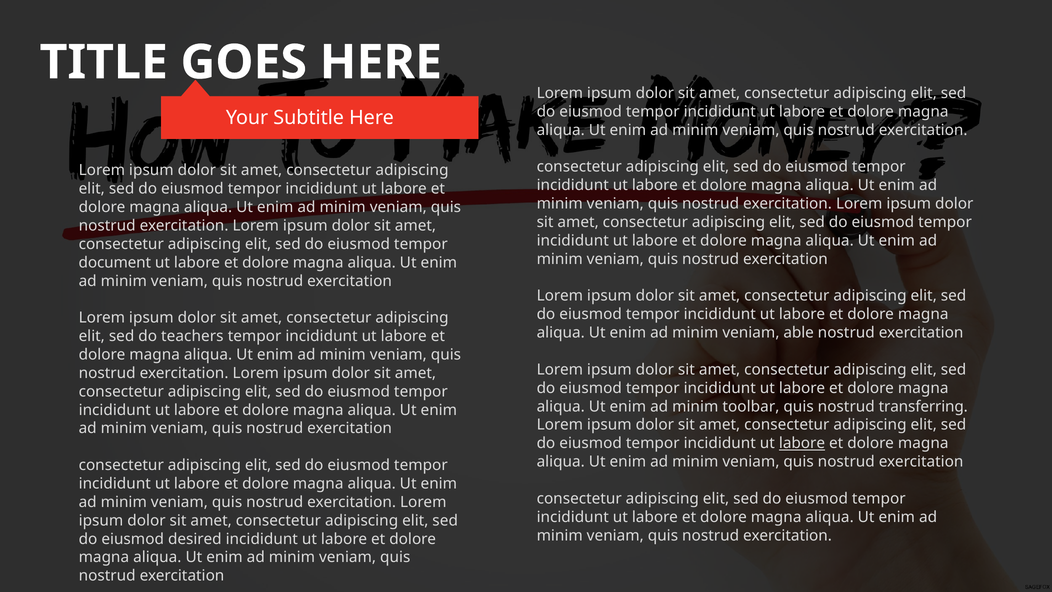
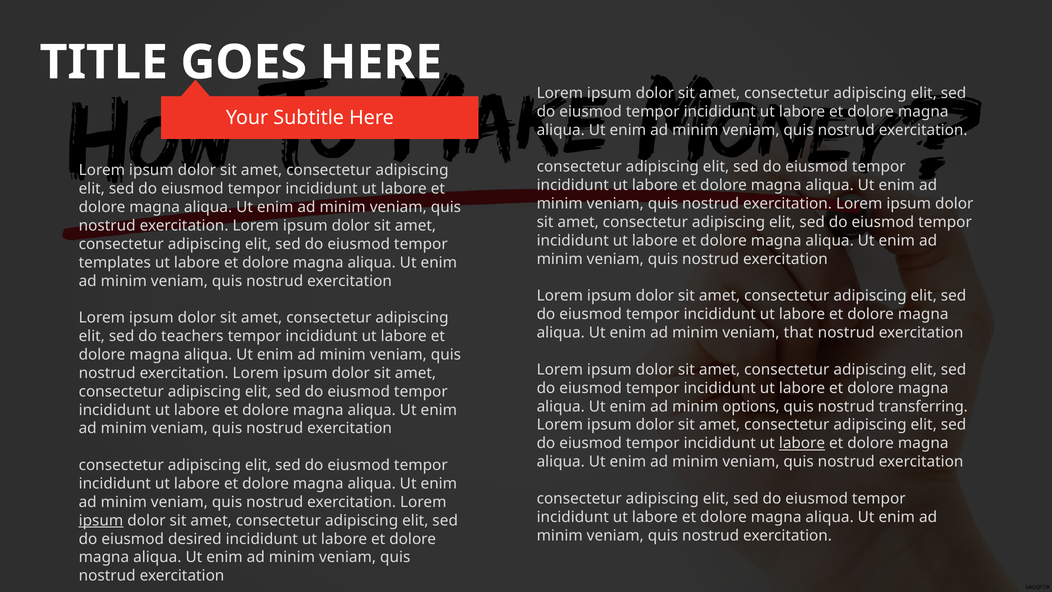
document: document -> templates (115, 262)
able: able -> that (798, 333)
toolbar: toolbar -> options (751, 406)
ipsum underline: none -> present (101, 520)
